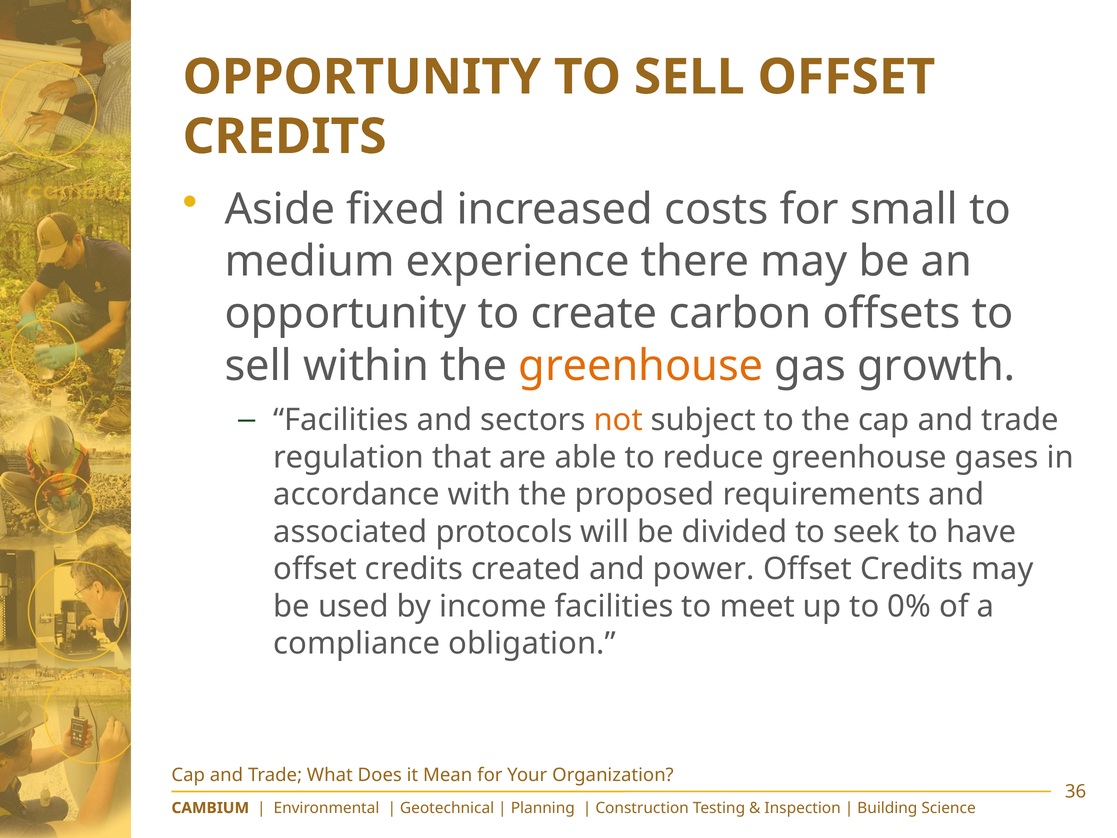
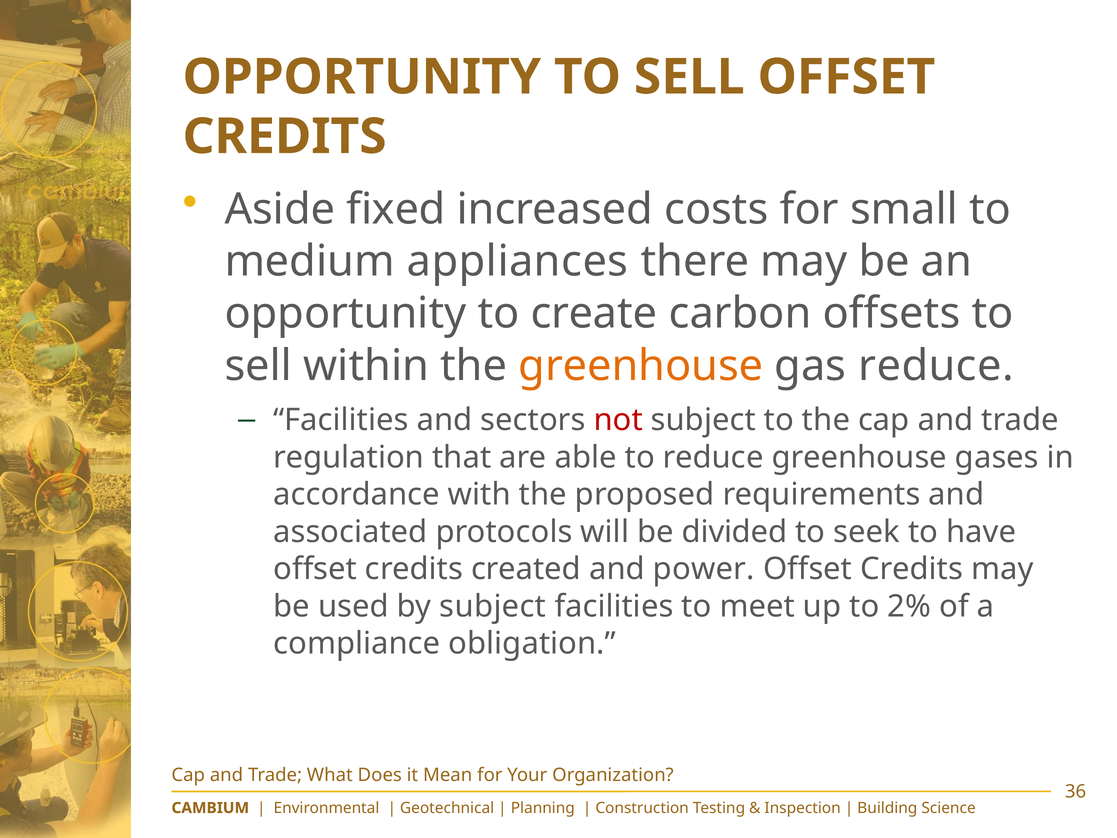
experience: experience -> appliances (518, 261)
gas growth: growth -> reduce (936, 366)
not colour: orange -> red (618, 420)
by income: income -> subject (493, 606)
0%: 0% -> 2% (909, 606)
